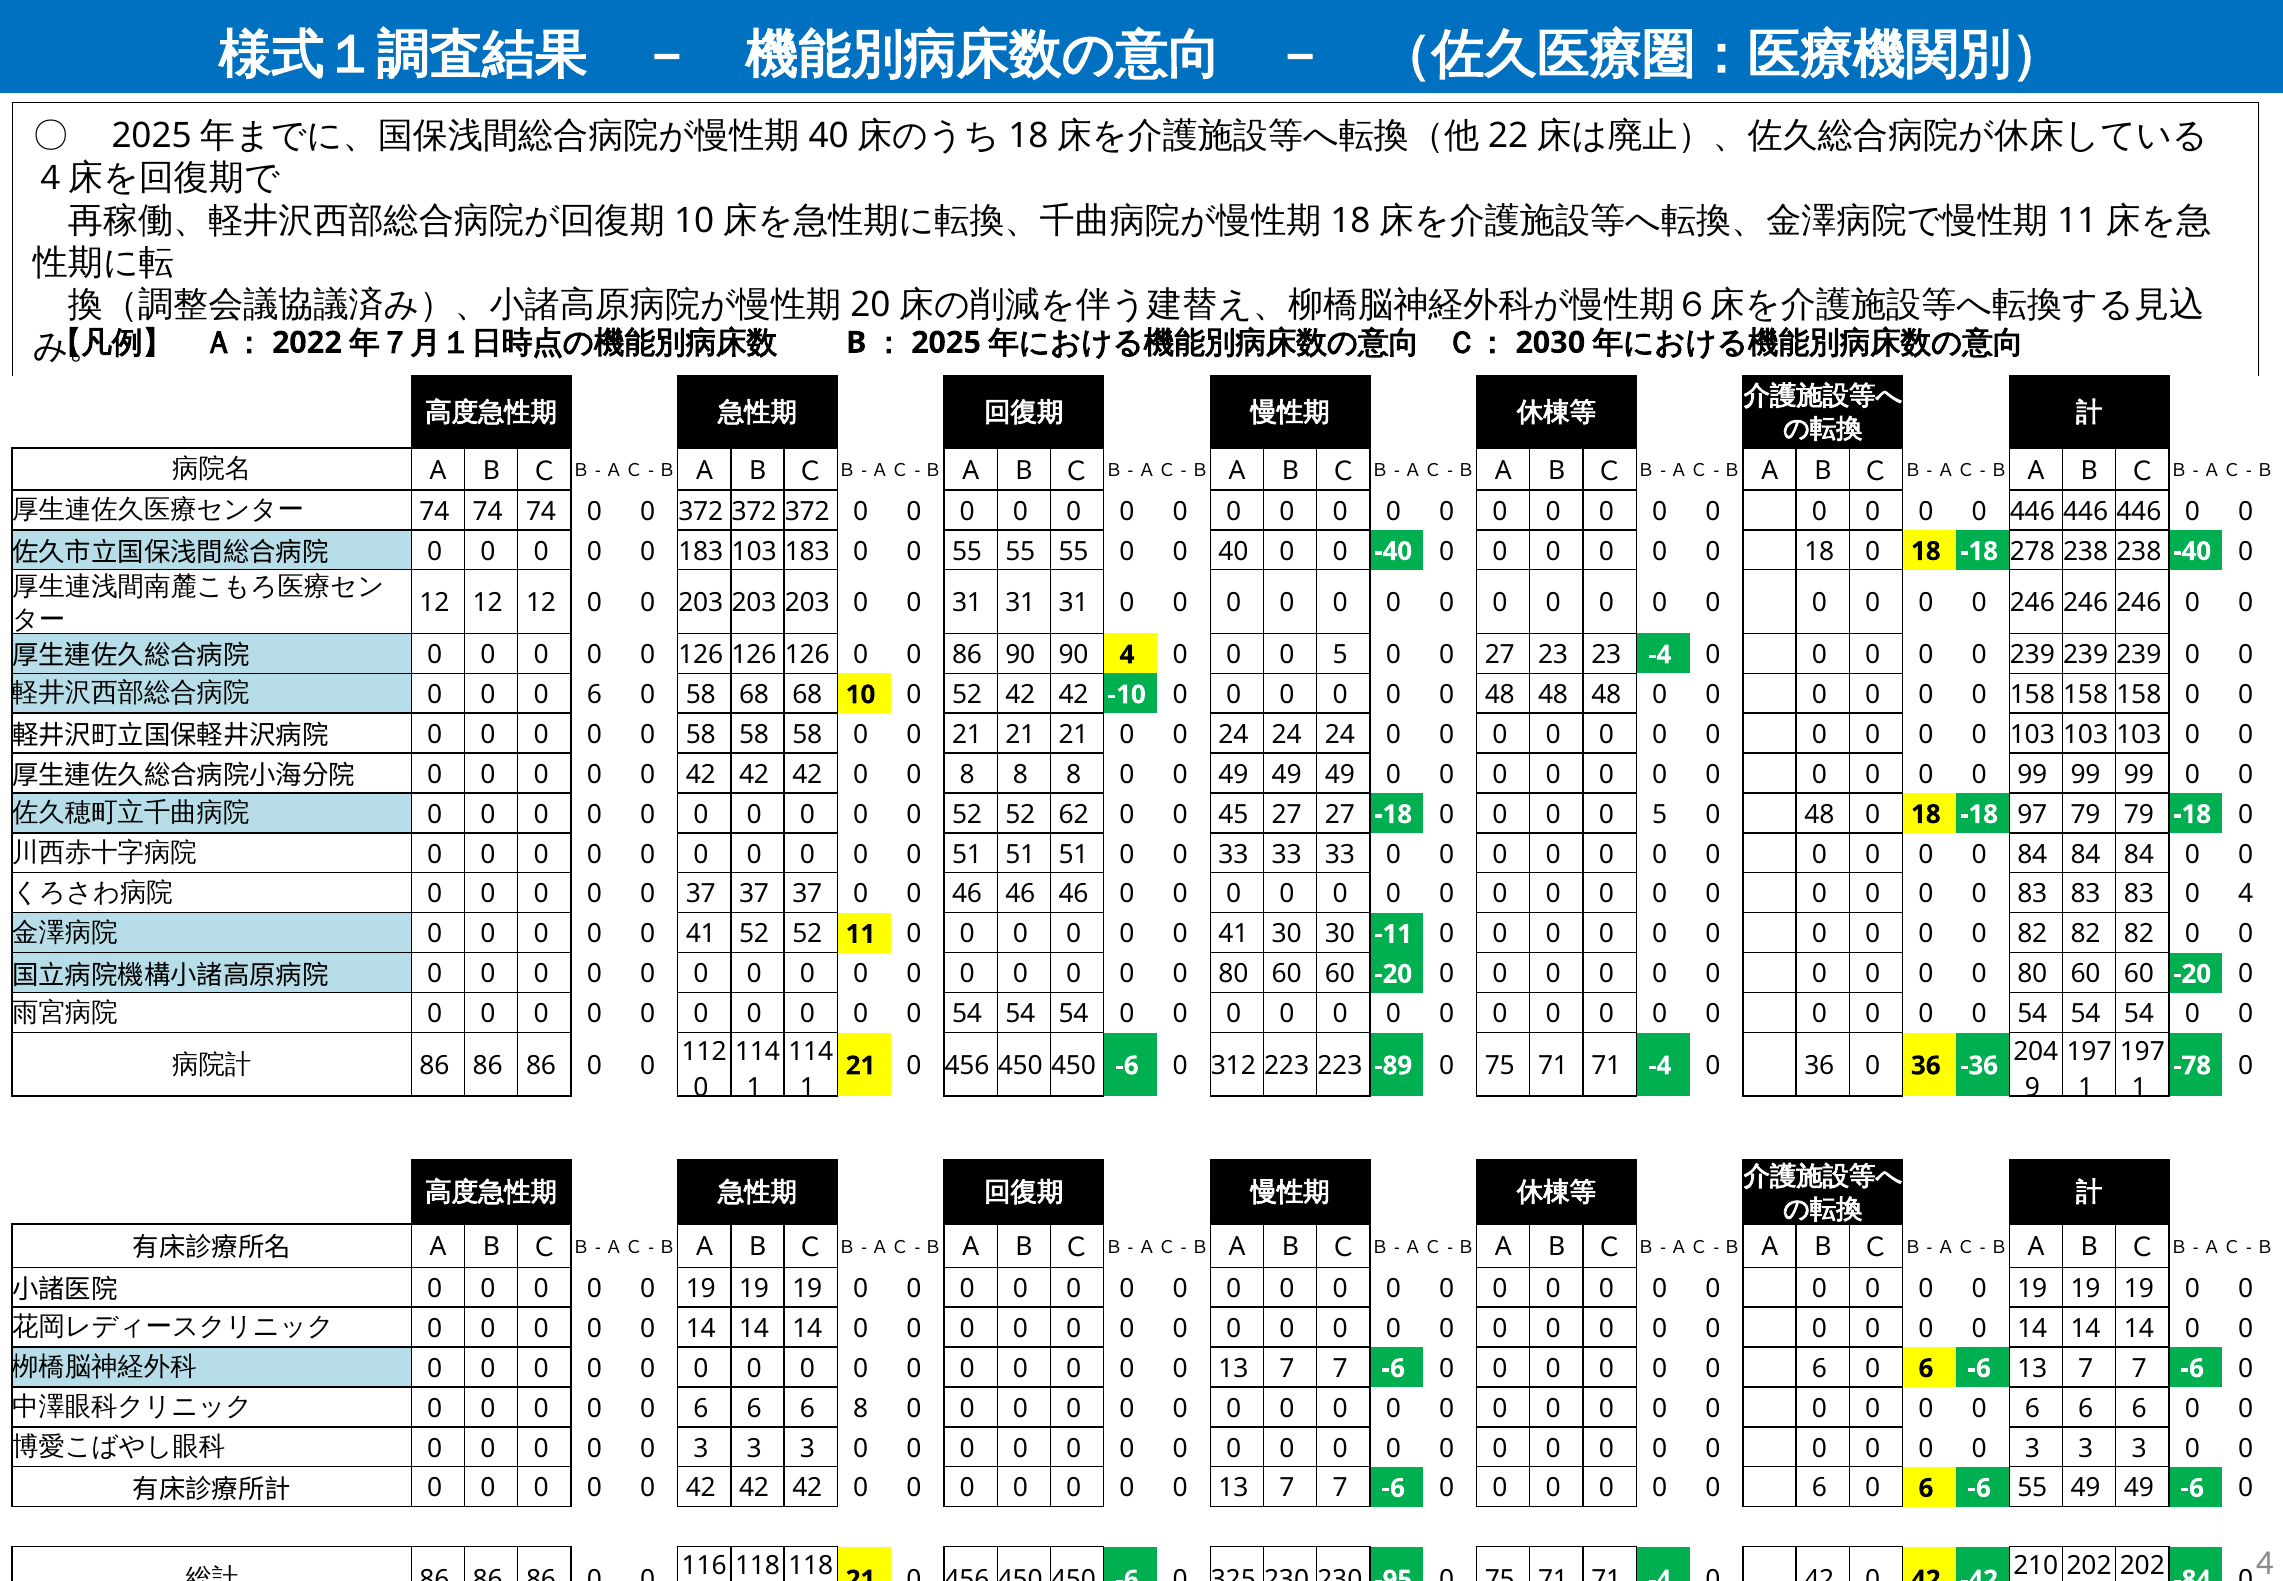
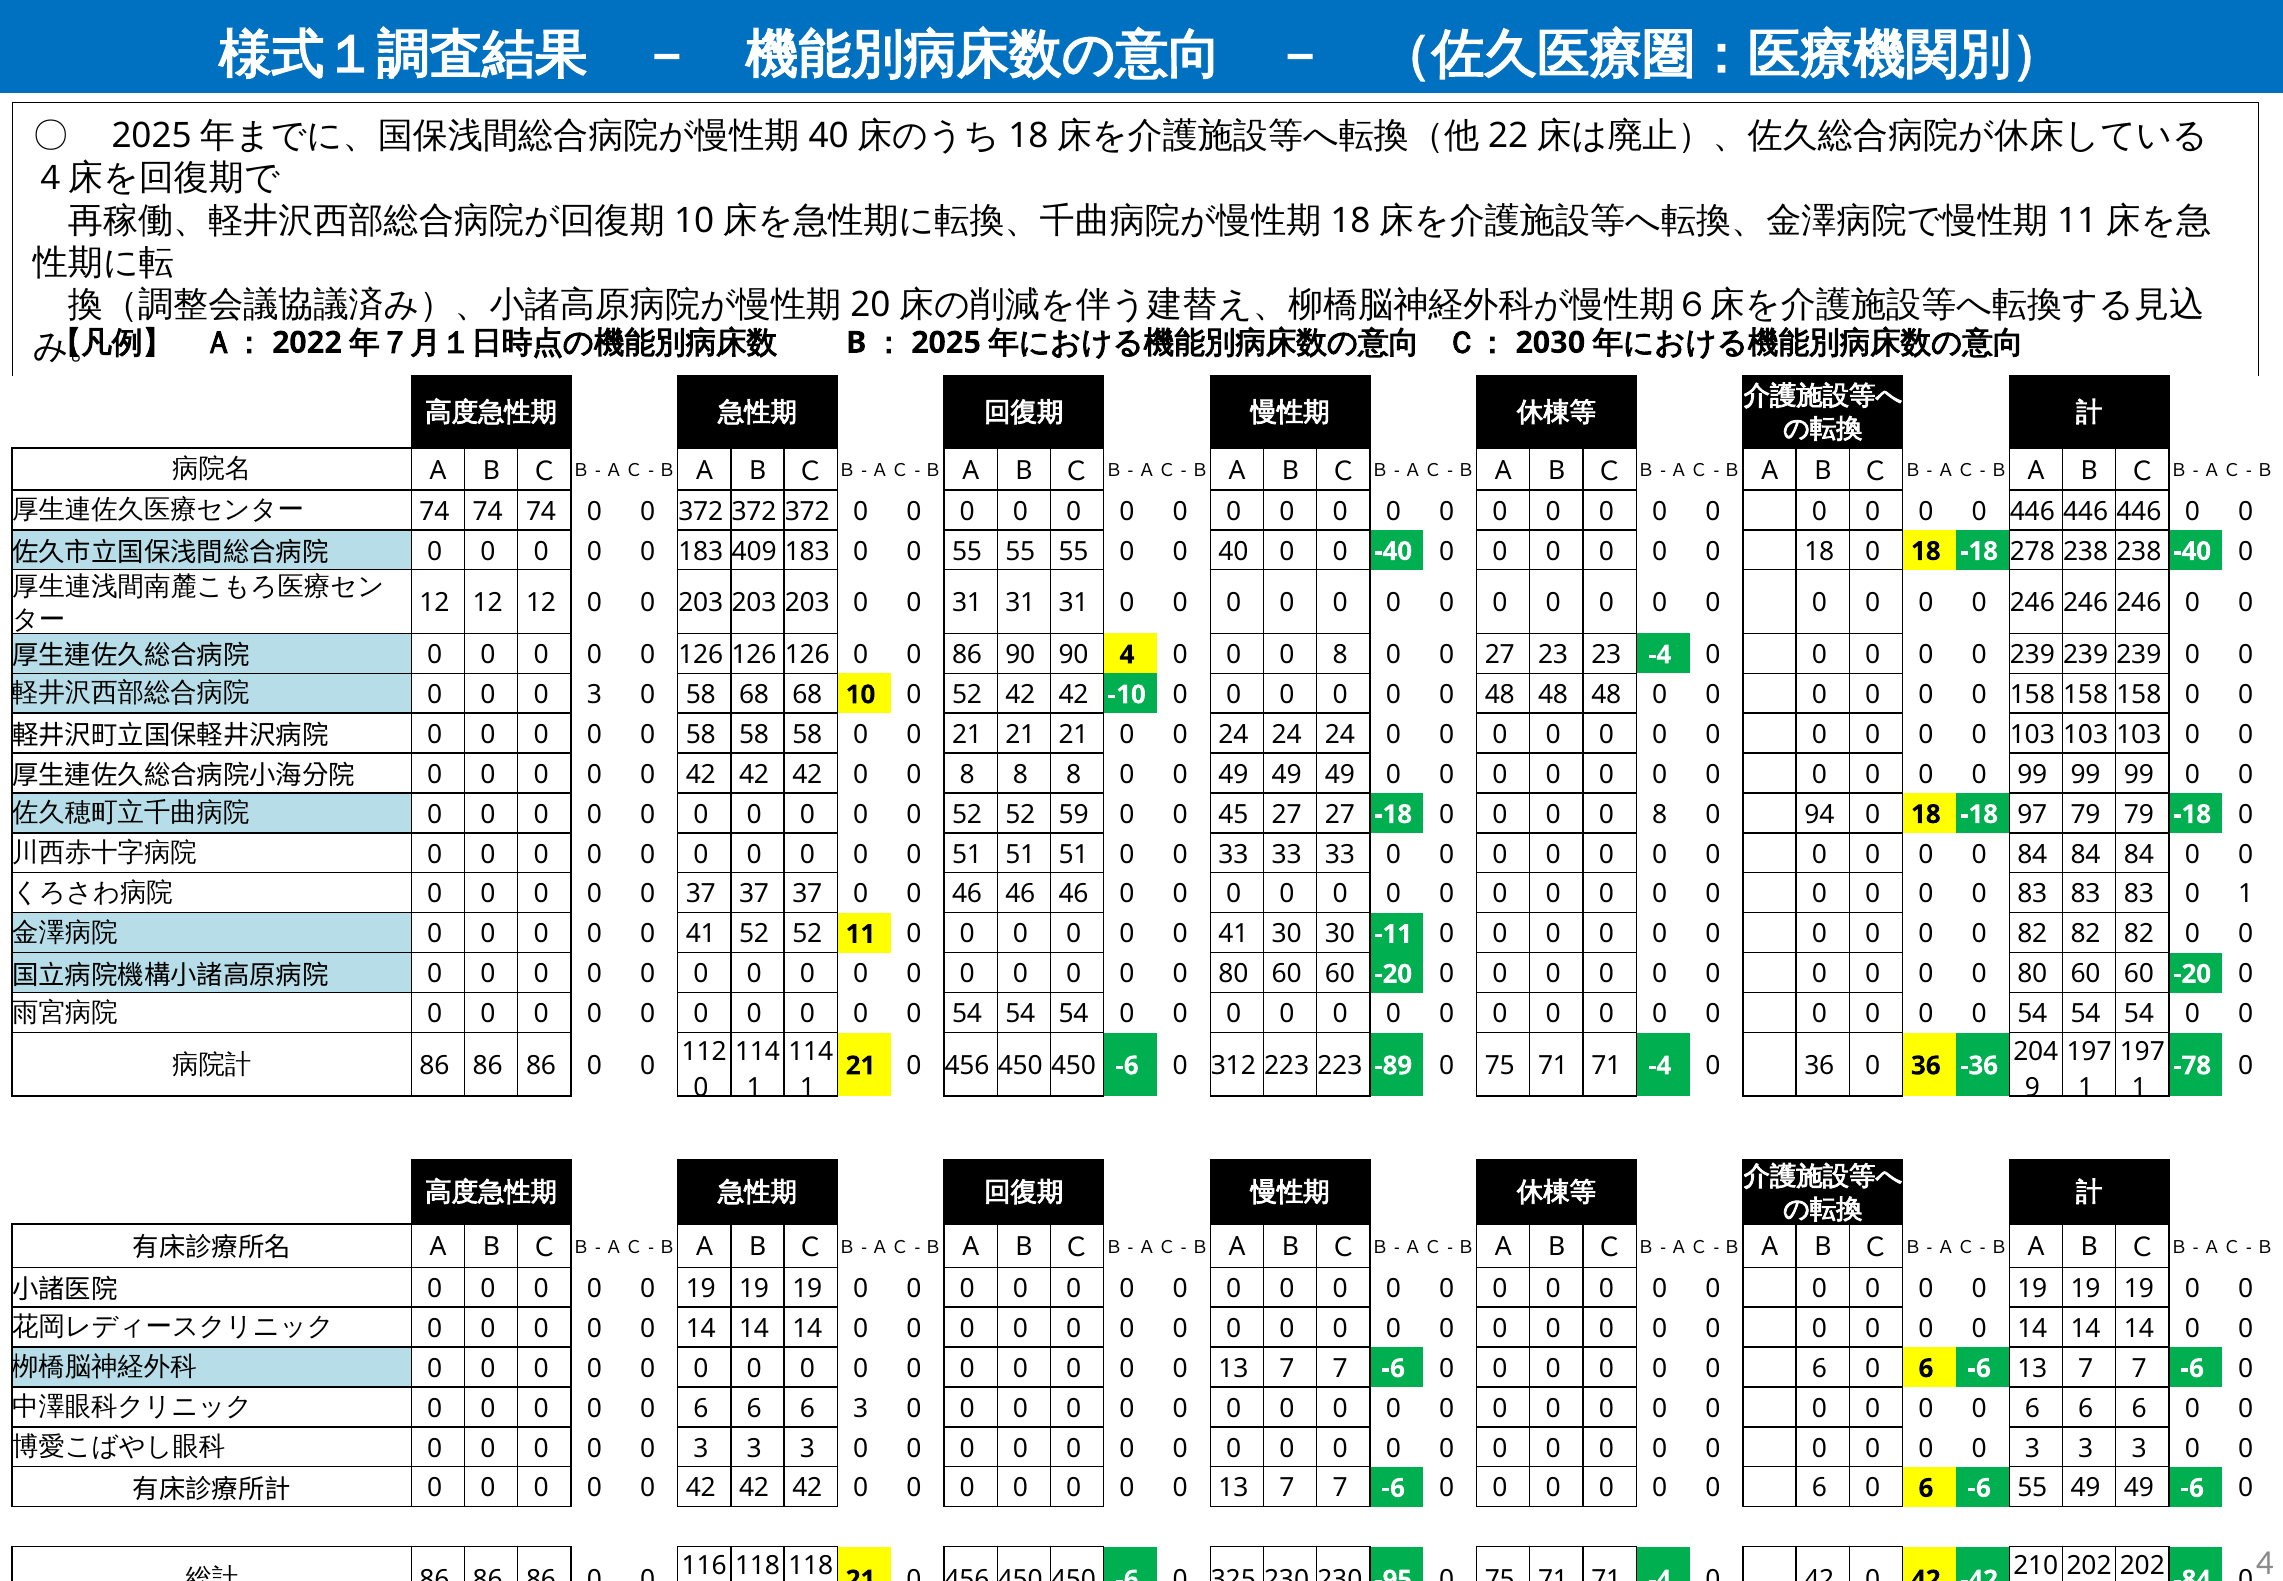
183 103: 103 -> 409 (754, 551)
5: 5 -> 8 (1340, 655)
6: 6 -> 3 (594, 694)
62: 62 -> 59 (1074, 814)
5: 5 -> 8 (1660, 814)
48: 48 -> 94 (1819, 814)
83 0 4: 4 -> 1 (2246, 894)
6 8: 8 -> 3 (861, 1408)
